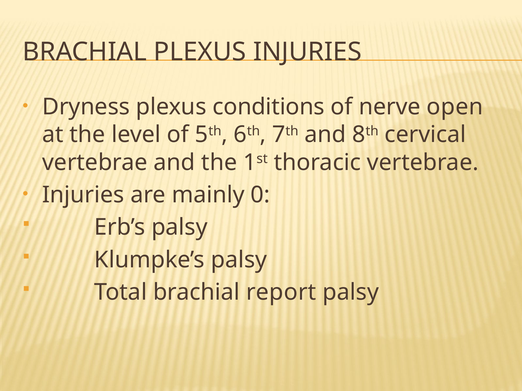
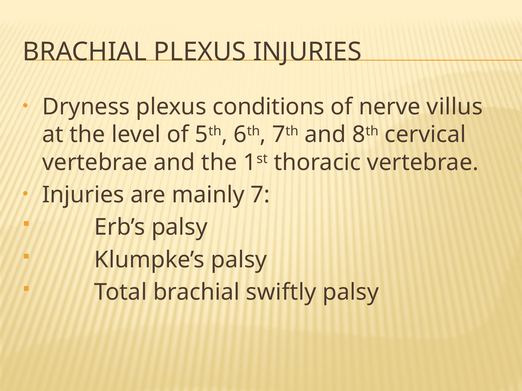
open: open -> villus (455, 107)
0: 0 -> 7 (260, 195)
report: report -> swiftly (281, 293)
